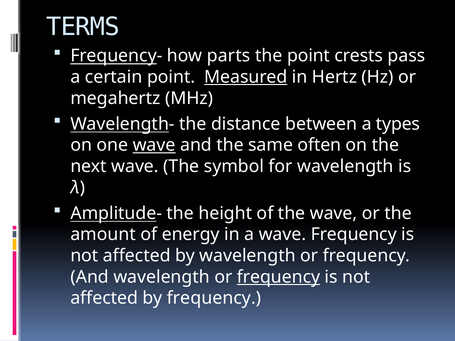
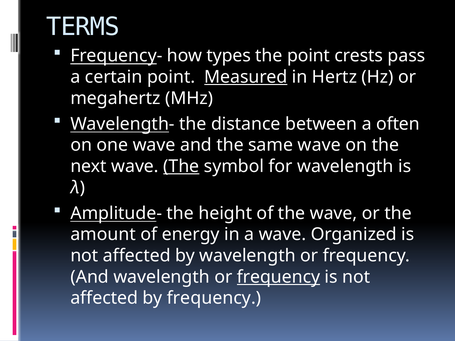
parts: parts -> types (229, 56)
types: types -> often (398, 124)
wave underline: present -> none (154, 145)
same often: often -> wave (319, 145)
The underline: none -> present (181, 166)
wave Frequency: Frequency -> Organized (354, 235)
